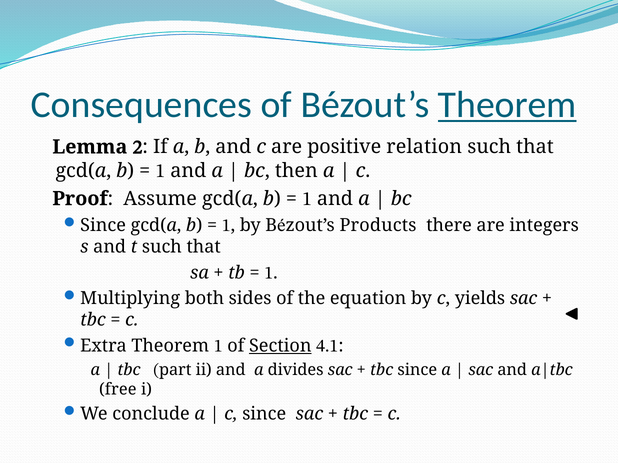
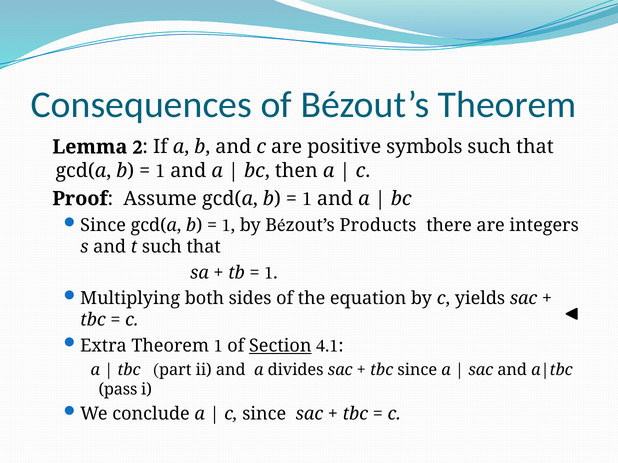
Theorem underline: present -> none (507, 105)
relation: relation -> symbols (424, 147)
free: free -> pass (118, 390)
